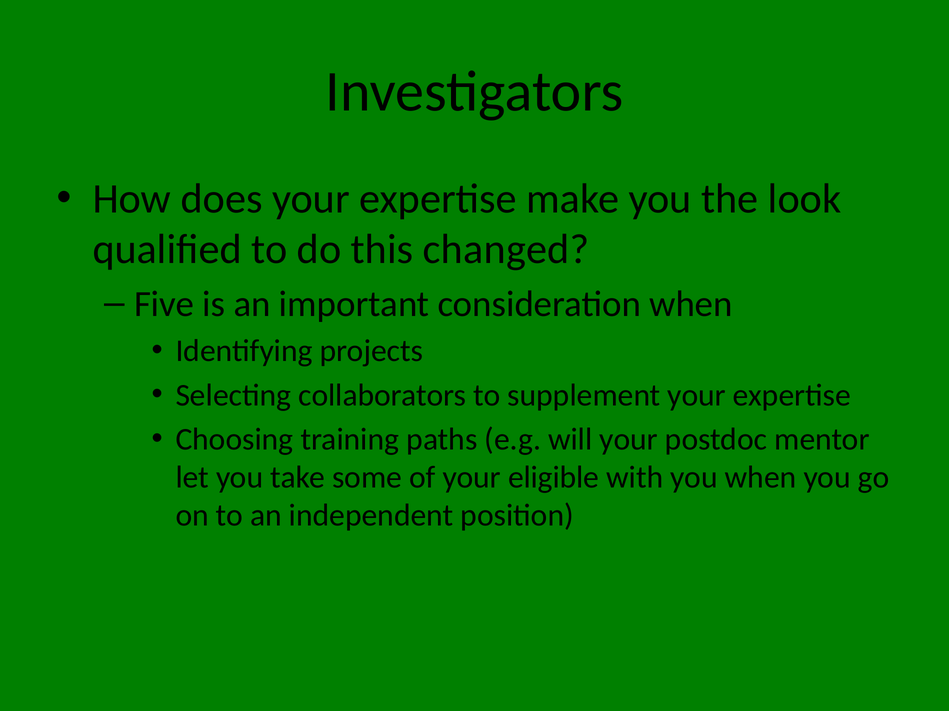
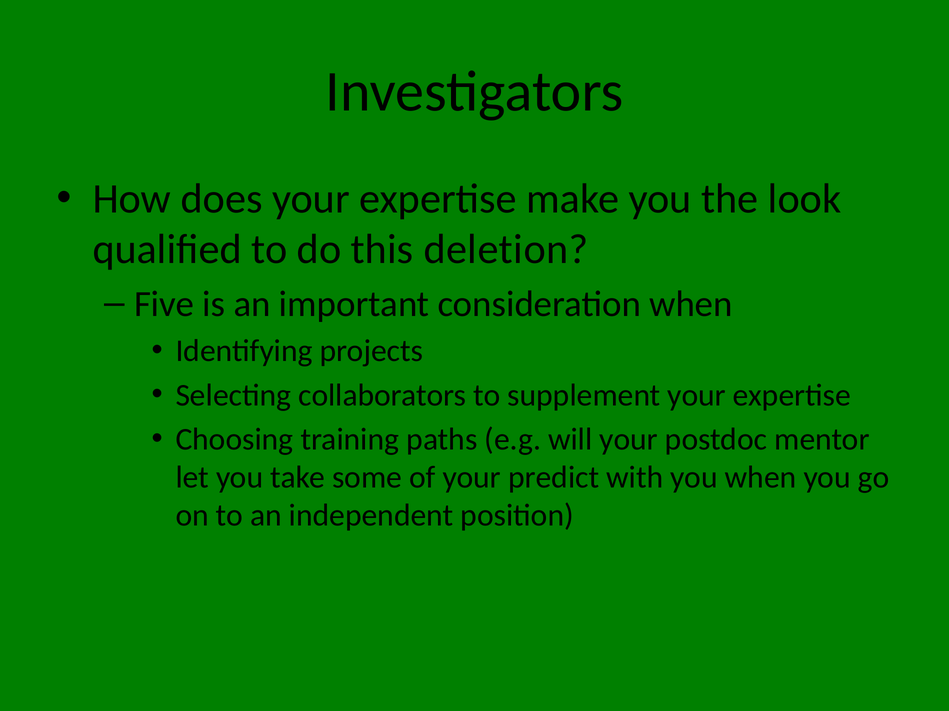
changed: changed -> deletion (506, 250)
eligible: eligible -> predict (554, 478)
